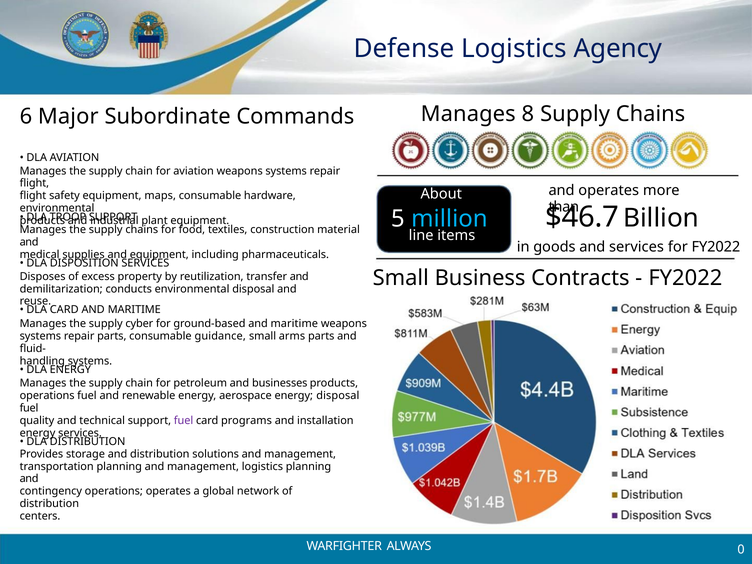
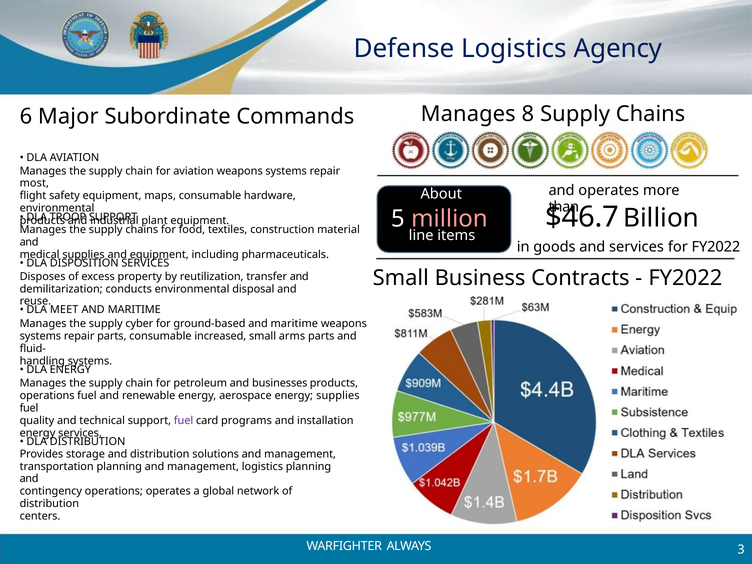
flight: flight -> most (34, 183)
million colour: light blue -> pink (449, 219)
DLA CARD: CARD -> MEET (64, 310)
guidance: guidance -> increased (220, 336)
energy disposal: disposal -> supplies (338, 396)
0: 0 -> 3 (741, 549)
